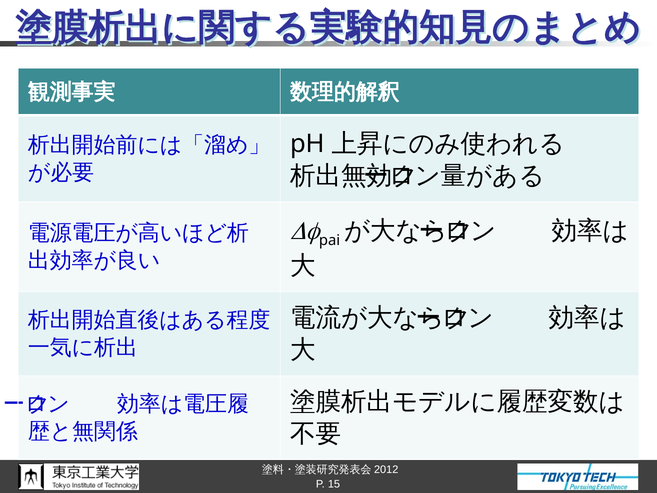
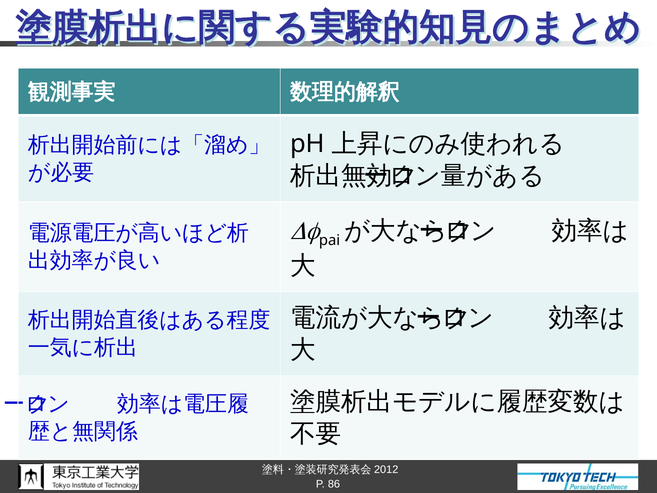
15: 15 -> 86 (334, 484)
